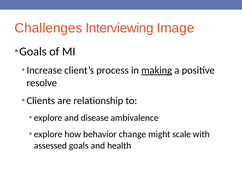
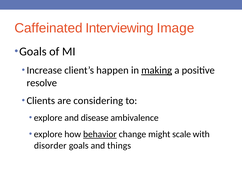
Challenges: Challenges -> Caffeinated (49, 28)
process: process -> happen (112, 71)
relationship: relationship -> considering (98, 101)
behavior underline: none -> present (100, 135)
assessed: assessed -> disorder (50, 146)
health: health -> things (119, 146)
